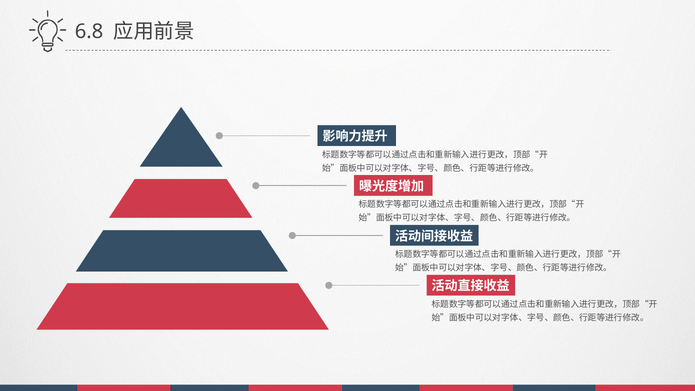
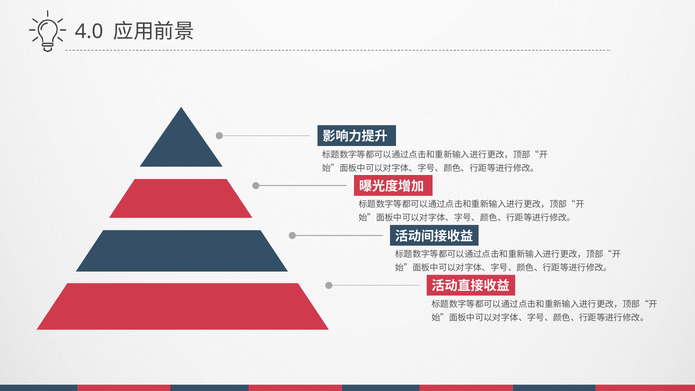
6.8: 6.8 -> 4.0 (89, 32)
